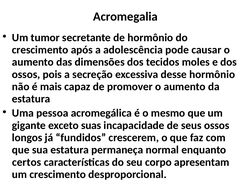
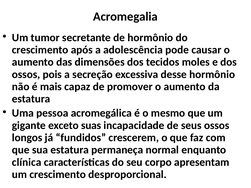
certos: certos -> clínica (27, 162)
